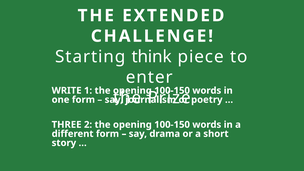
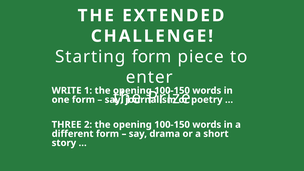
Starting think: think -> form (152, 57)
